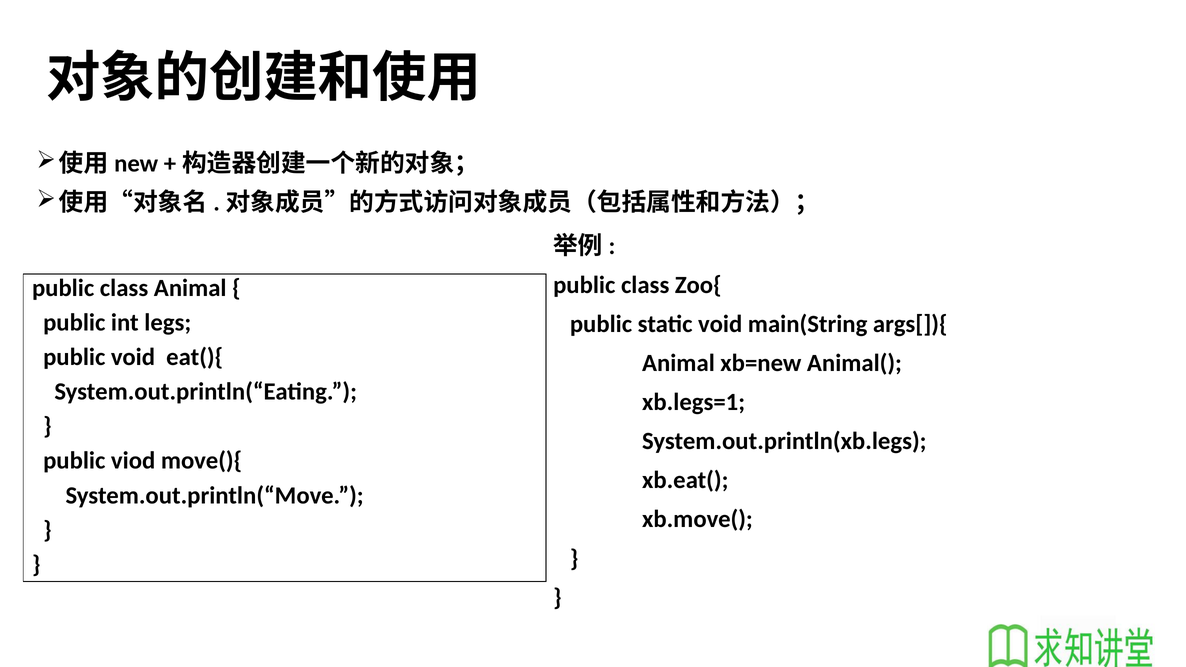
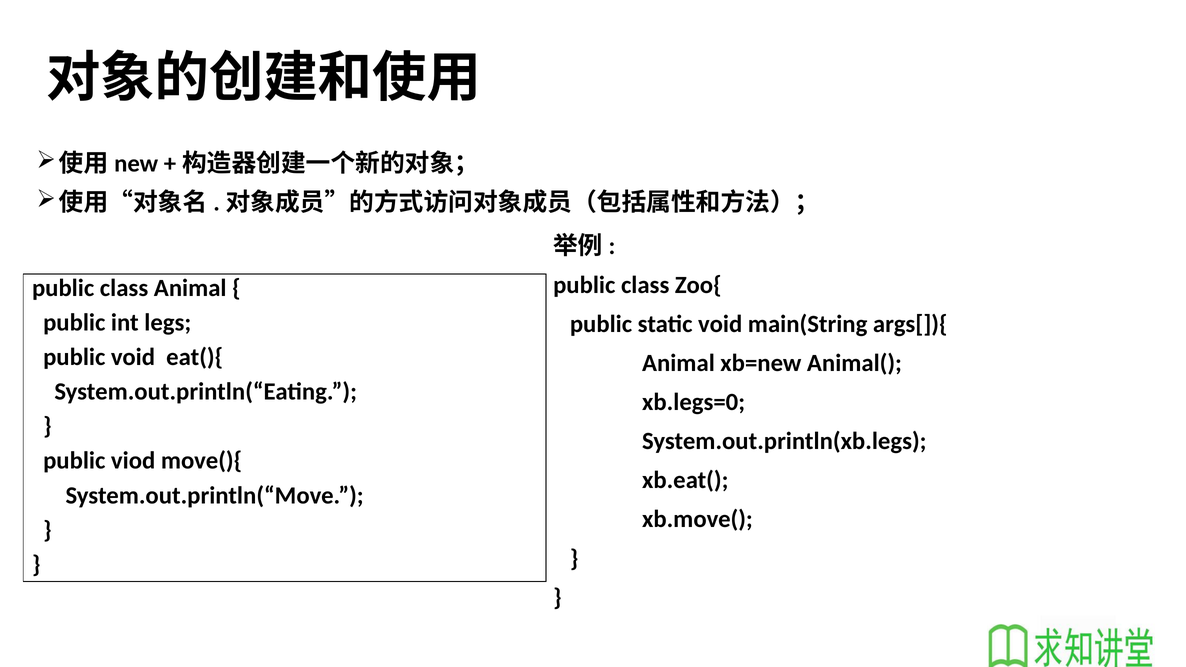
xb.legs=1: xb.legs=1 -> xb.legs=0 (694, 402)
